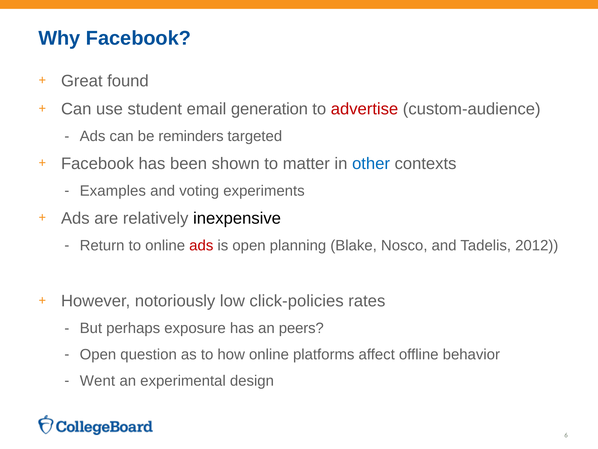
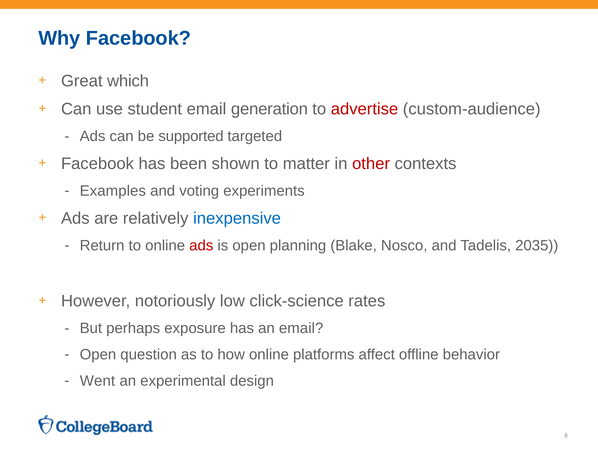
found: found -> which (128, 81)
reminders: reminders -> supported (191, 136)
other colour: blue -> red (371, 164)
inexpensive colour: black -> blue (237, 218)
2012: 2012 -> 2035 (537, 245)
click-policies: click-policies -> click-science (297, 301)
an peers: peers -> email (301, 328)
